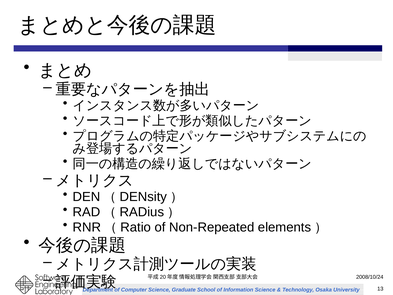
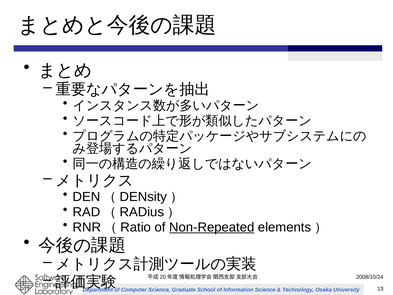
Non-Repeated underline: none -> present (212, 227)
